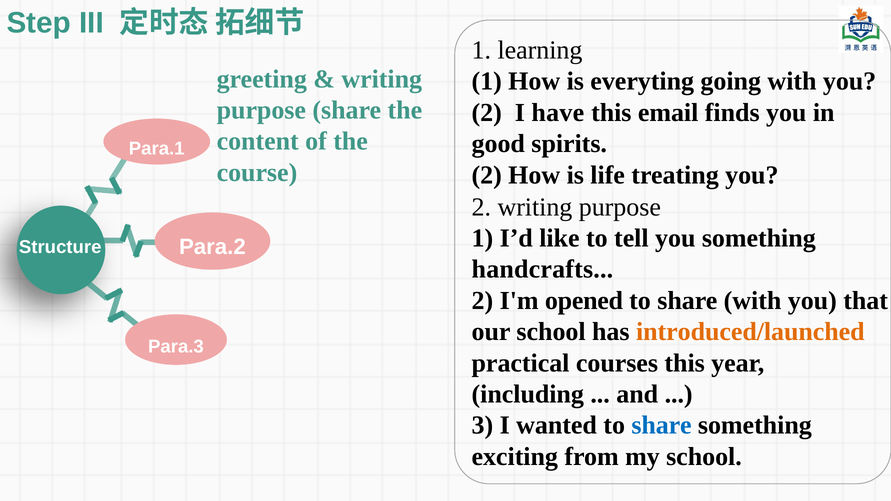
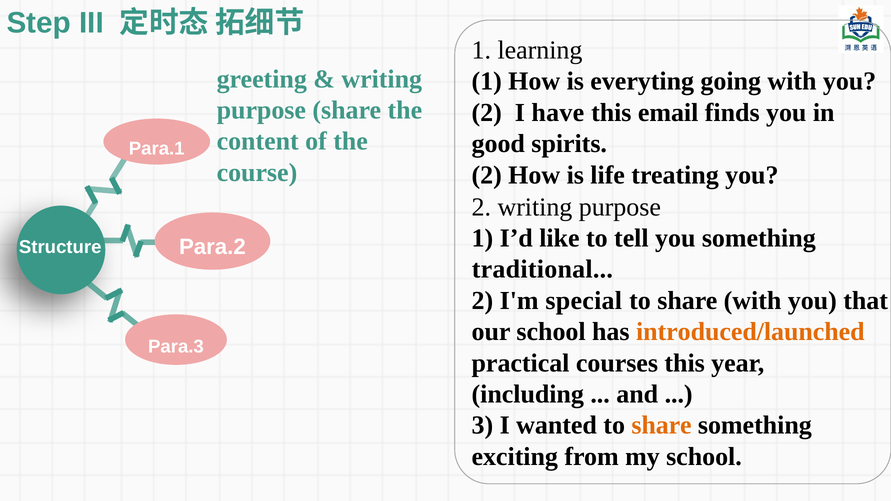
handcrafts: handcrafts -> traditional (542, 269)
opened: opened -> special (584, 301)
share colour: blue -> orange (661, 425)
